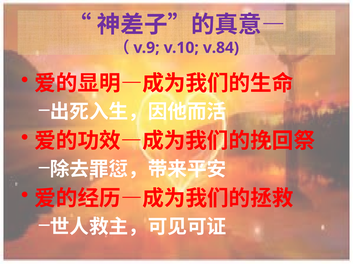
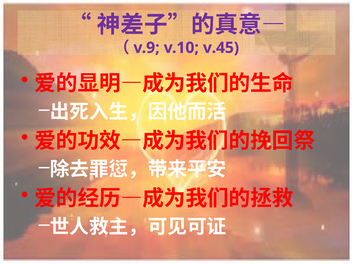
v.84: v.84 -> v.45 (221, 48)
